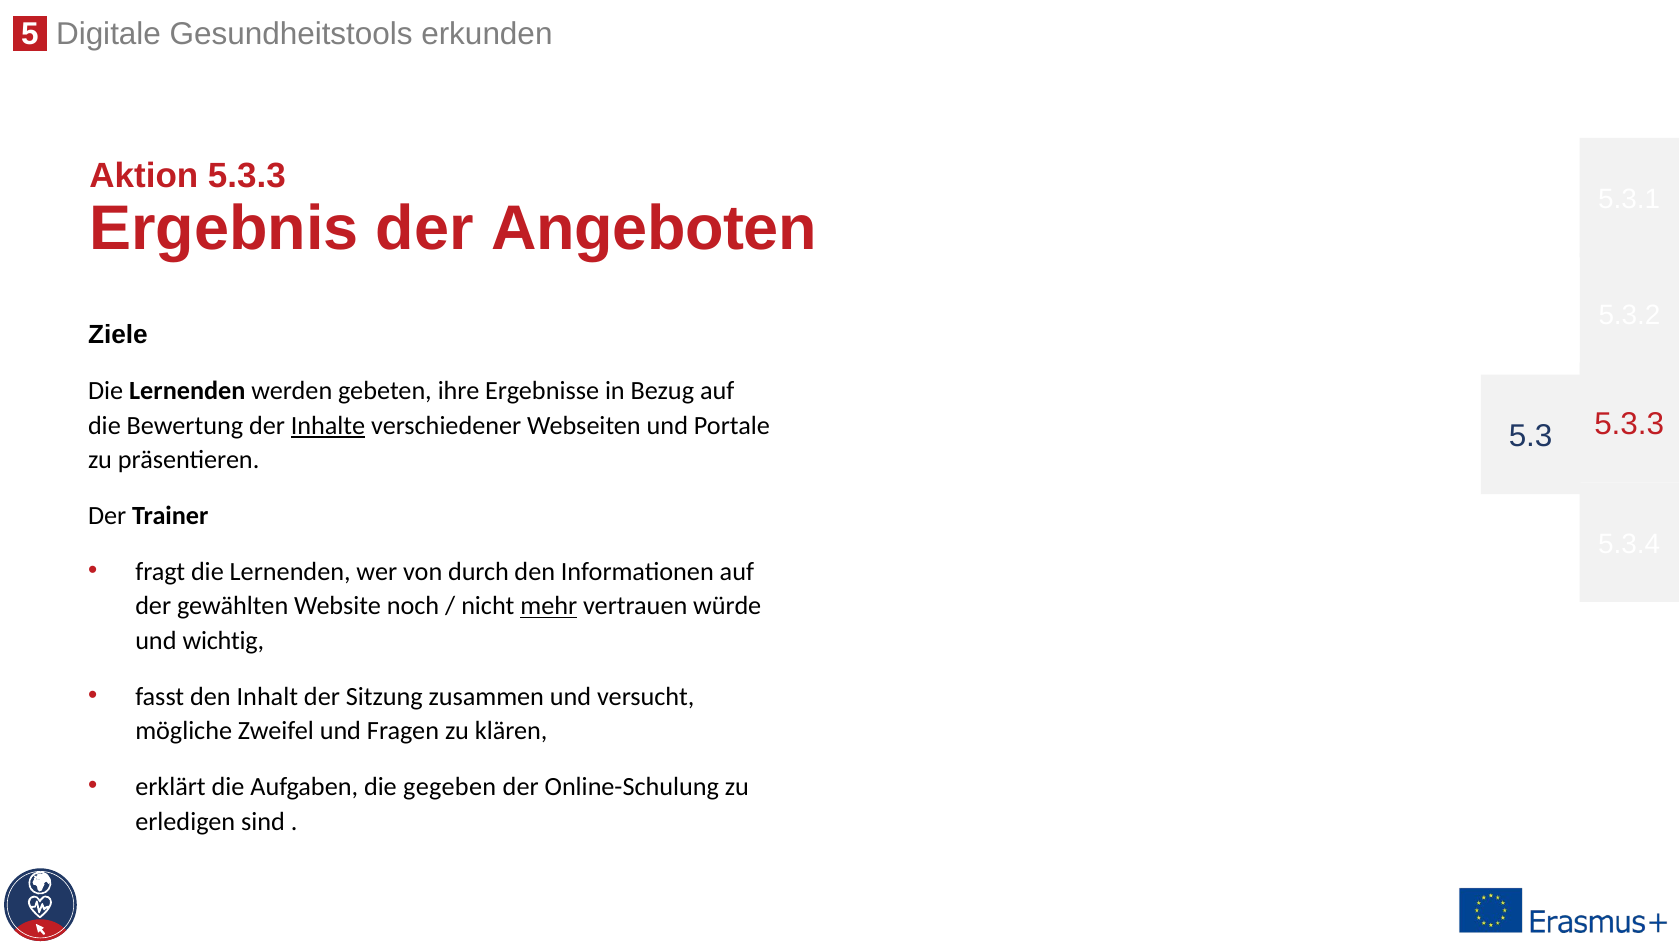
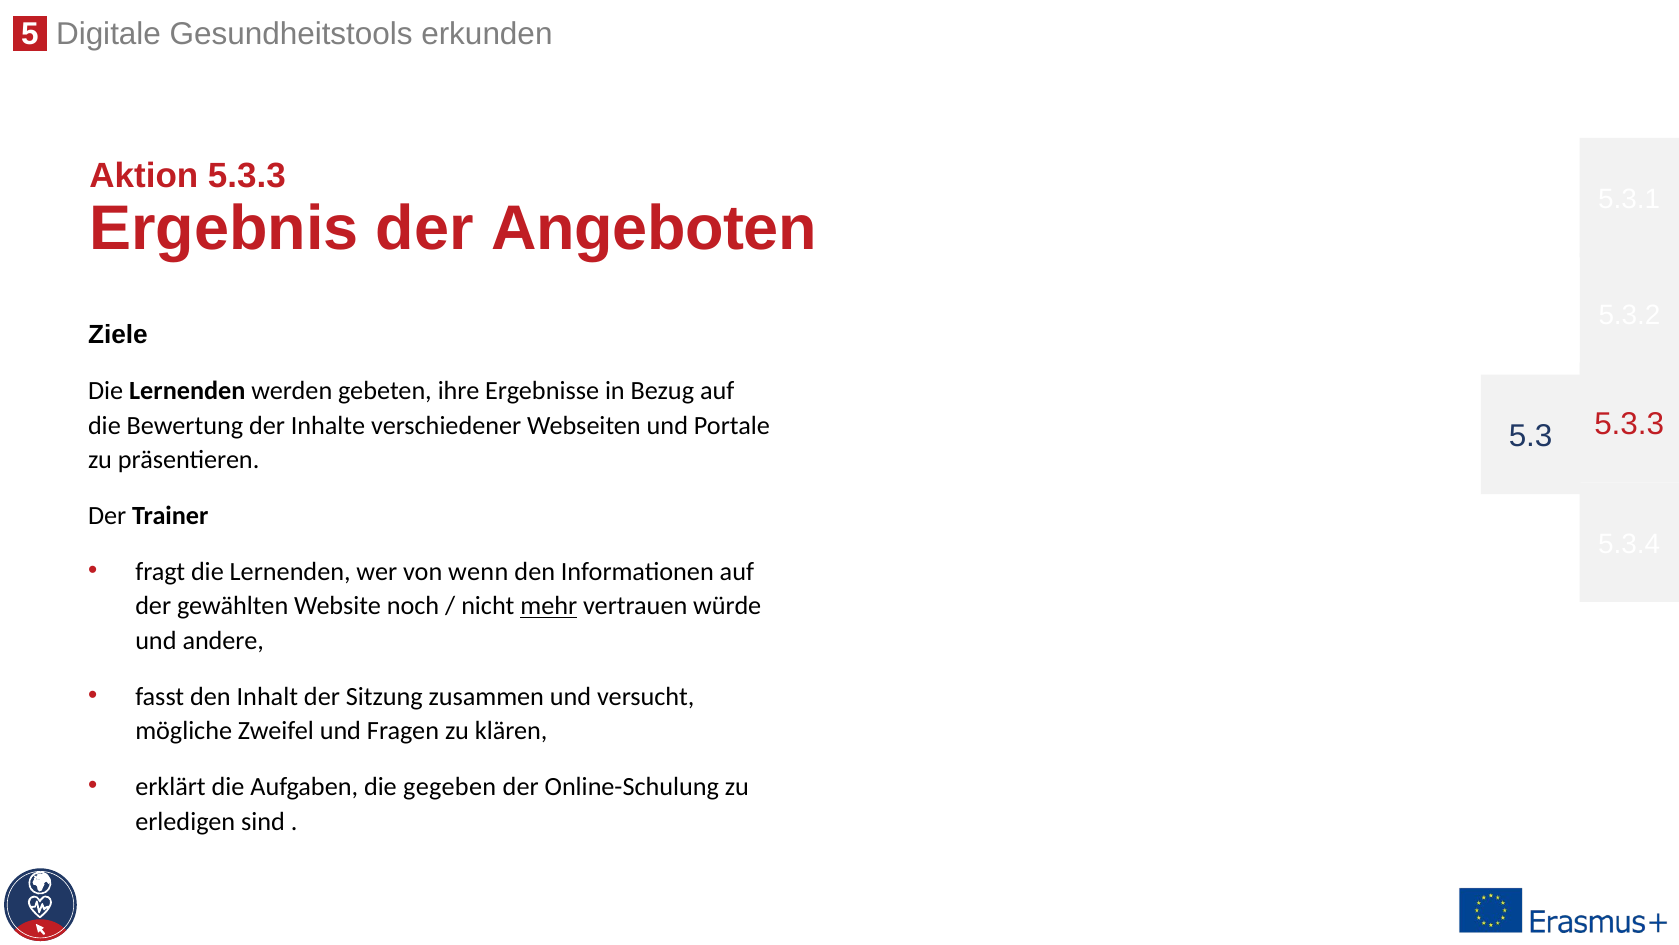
Inhalte underline: present -> none (328, 425)
durch: durch -> wenn (478, 571)
wichtig: wichtig -> andere (223, 640)
